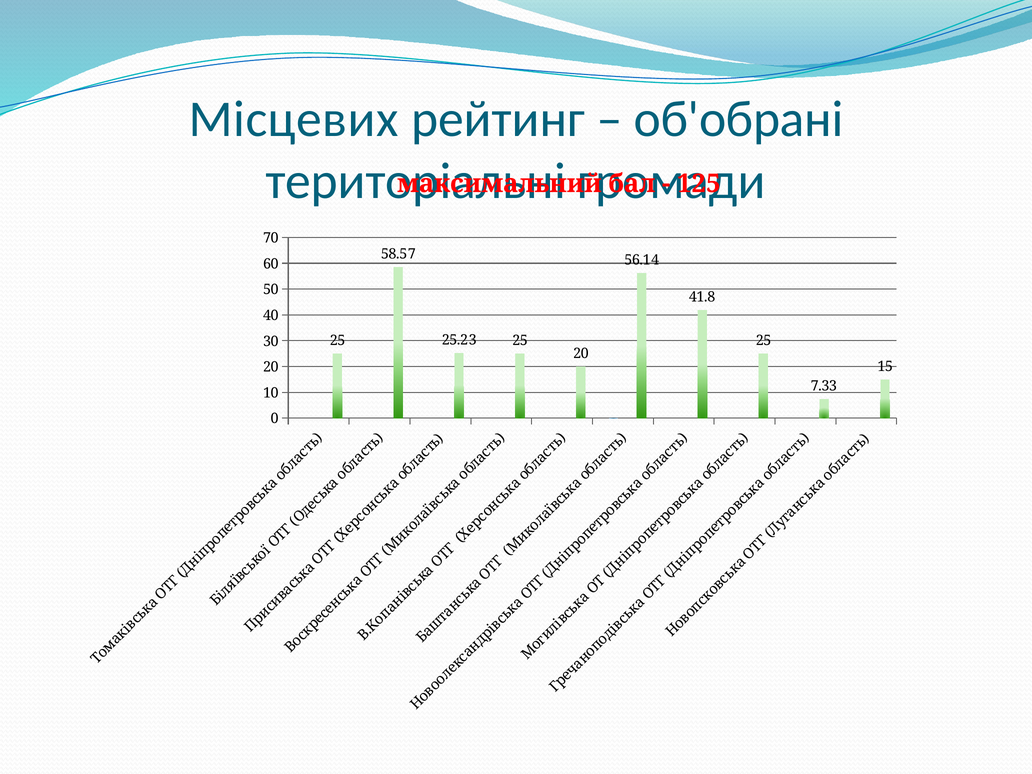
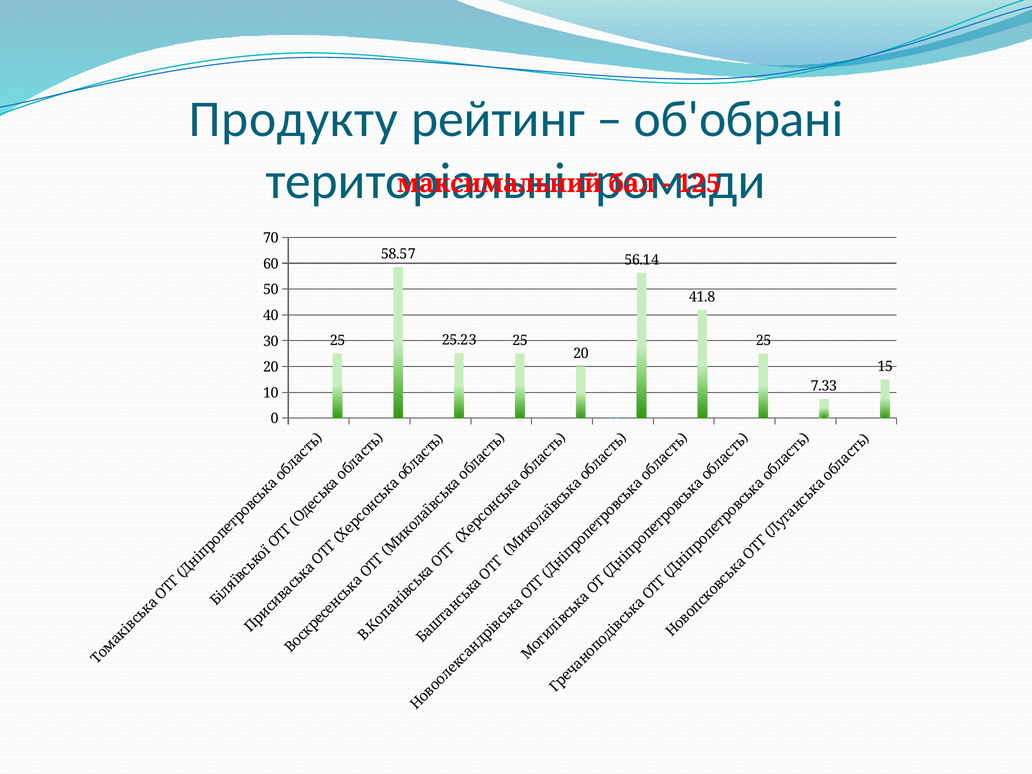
Місцевих: Місцевих -> Продукту (294, 119)
